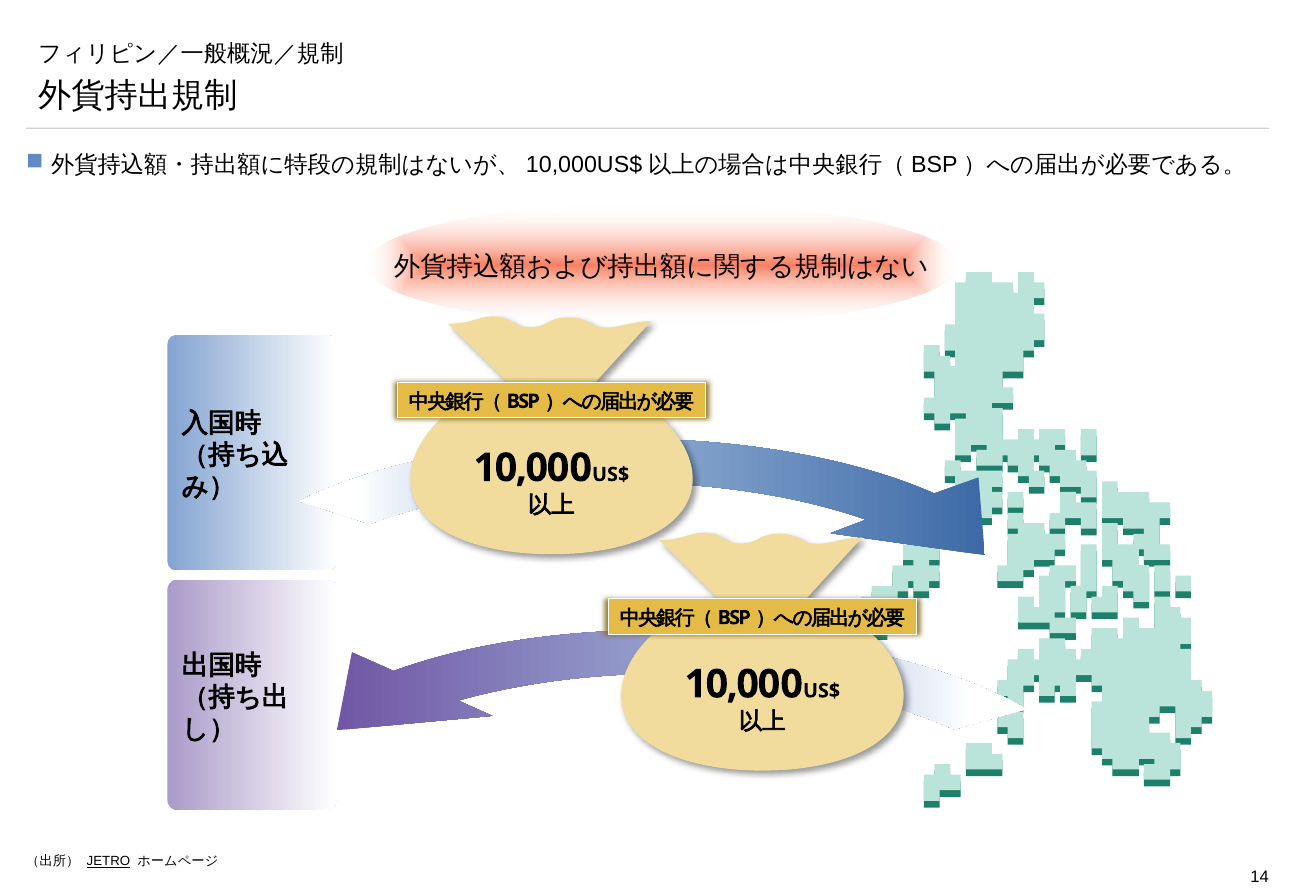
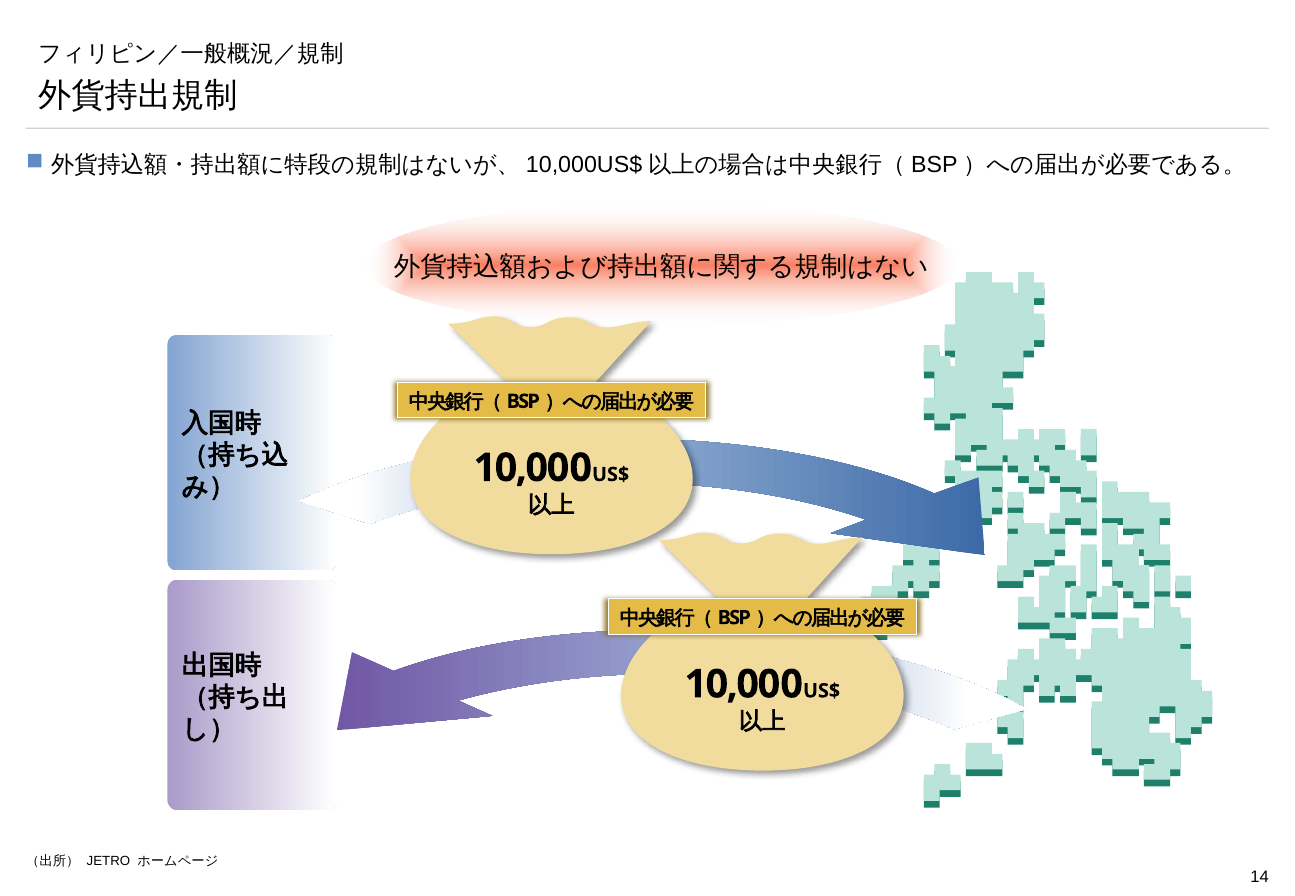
JETRO underline: present -> none (108, 862)
